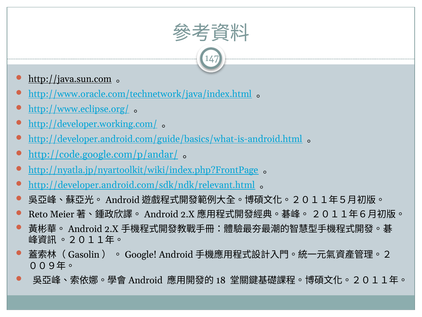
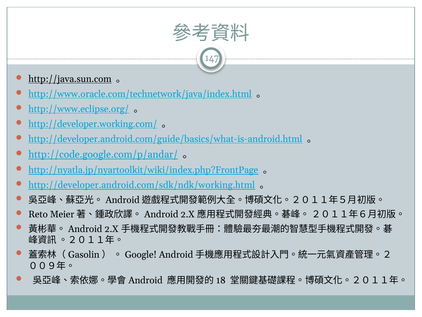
http://developer.android.com/sdk/ndk/relevant.html: http://developer.android.com/sdk/ndk/relevant.html -> http://developer.android.com/sdk/ndk/working.html (142, 185)
